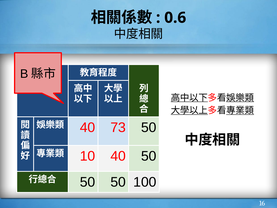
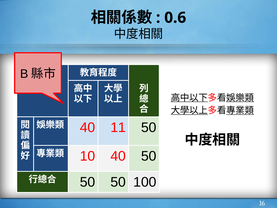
73: 73 -> 11 (118, 127)
